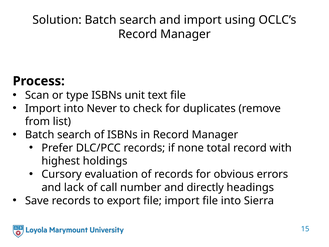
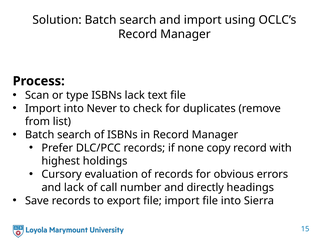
ISBNs unit: unit -> lack (135, 95)
total: total -> copy (219, 148)
